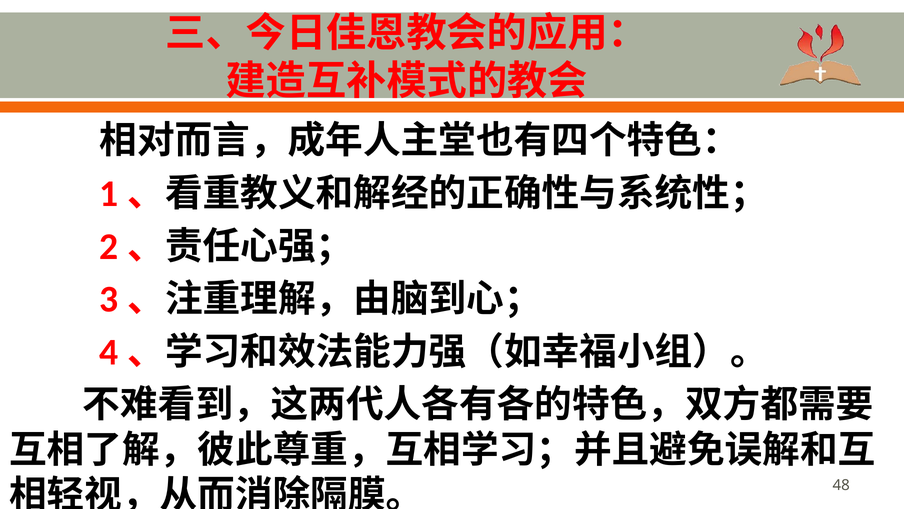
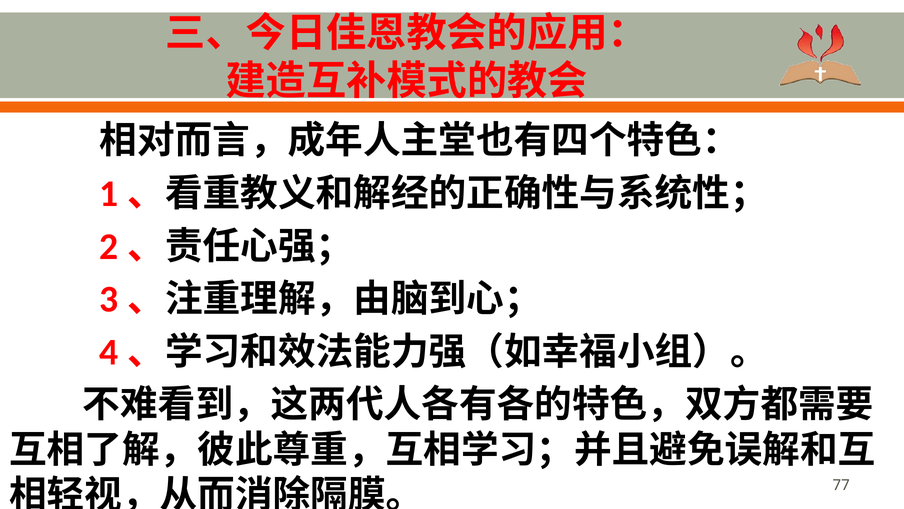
48: 48 -> 77 (841, 485)
